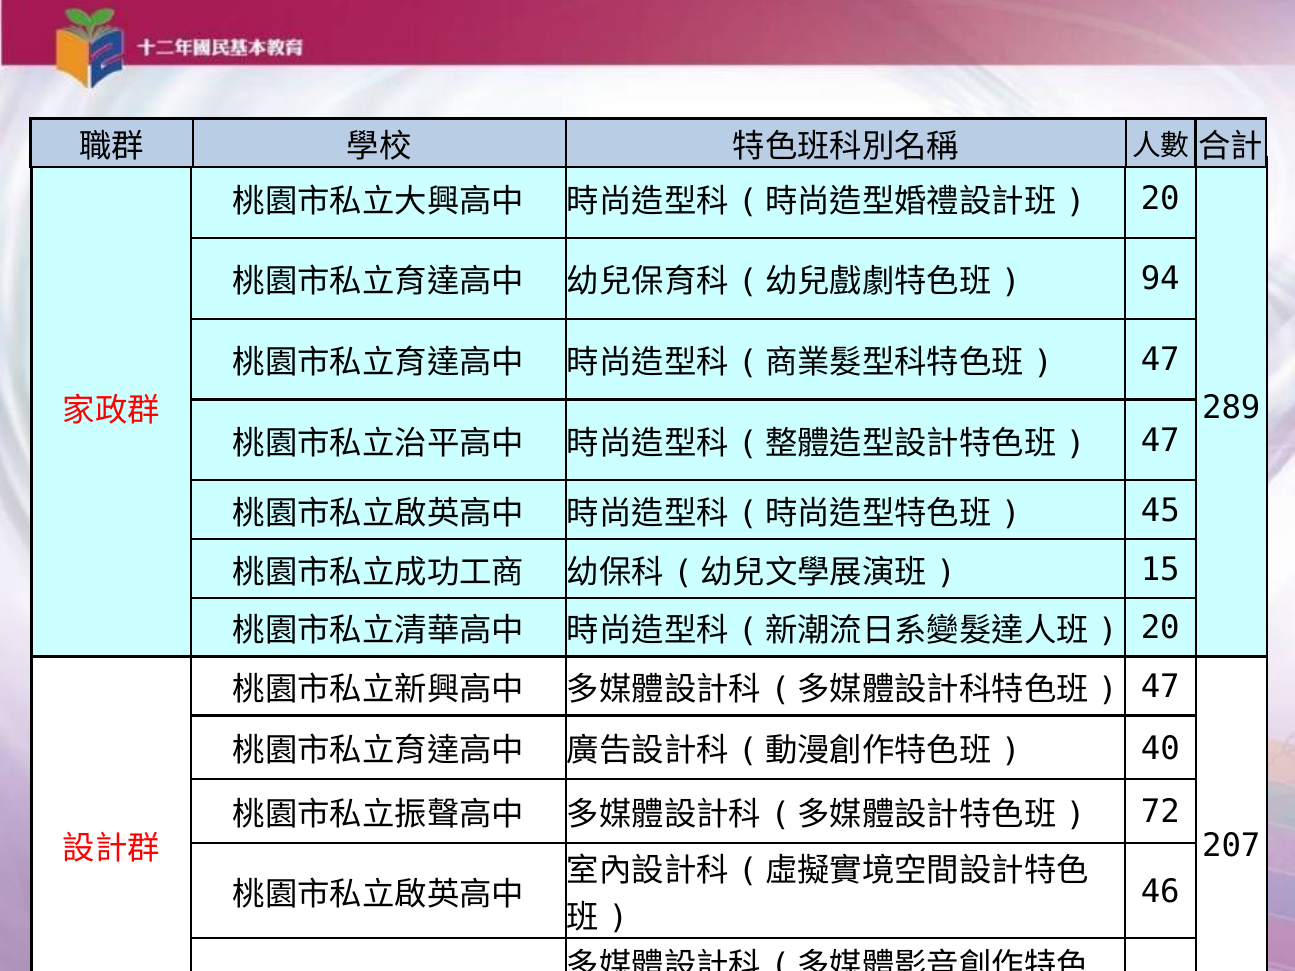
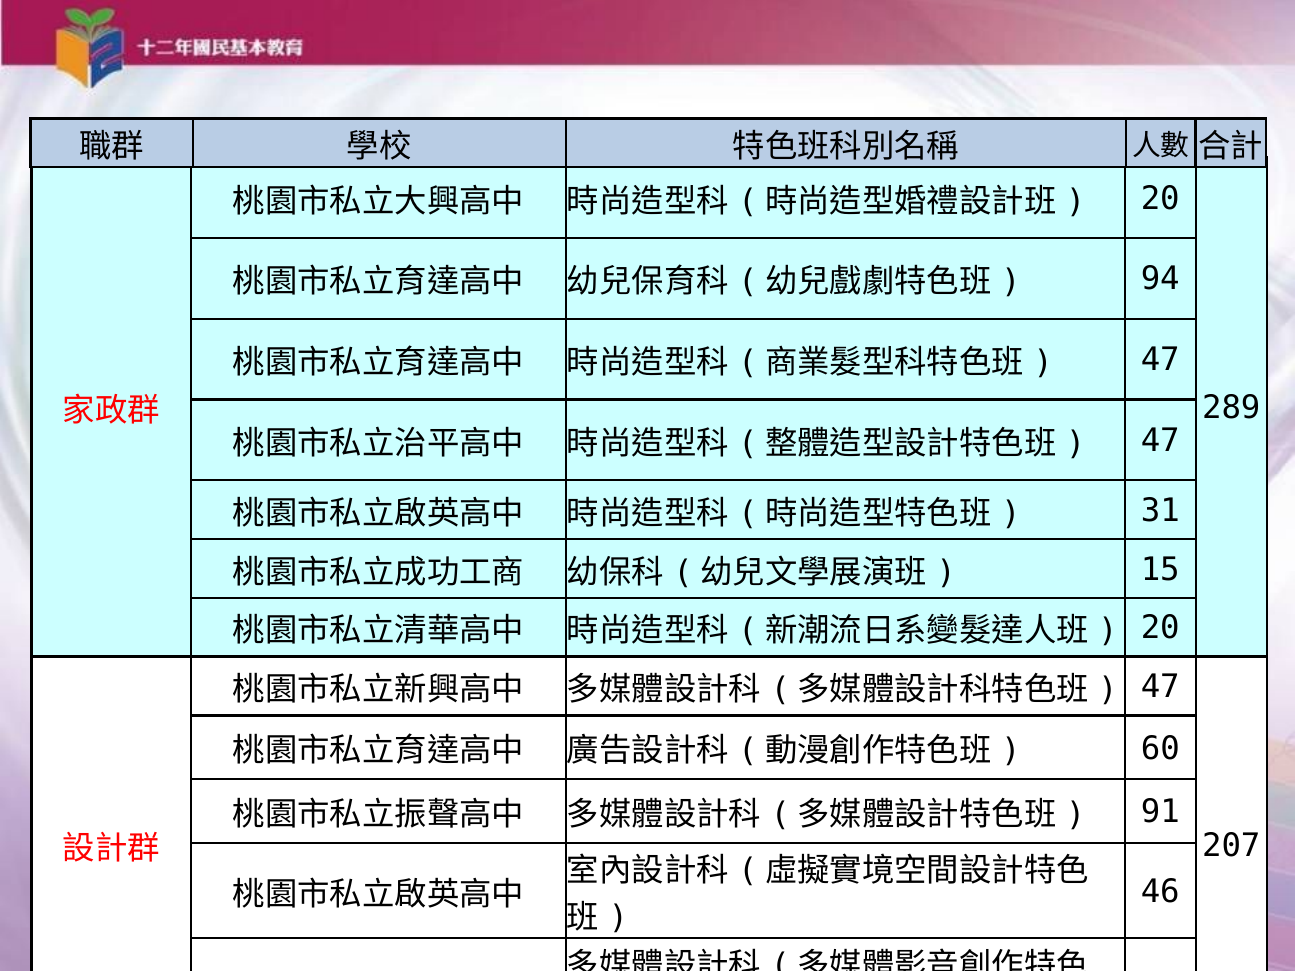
45: 45 -> 31 (1160, 511)
40: 40 -> 60 (1160, 749)
72: 72 -> 91 (1160, 812)
